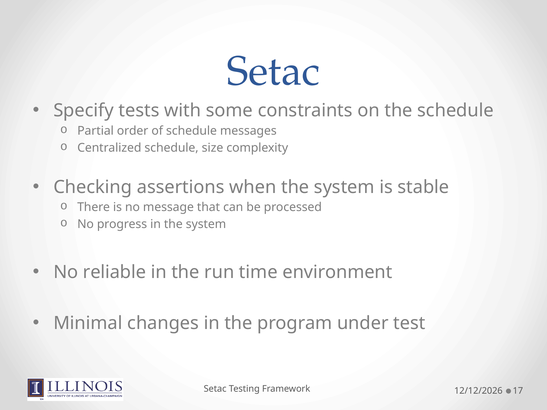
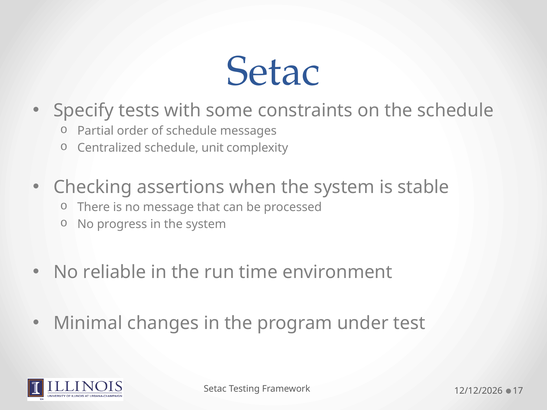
size: size -> unit (213, 148)
